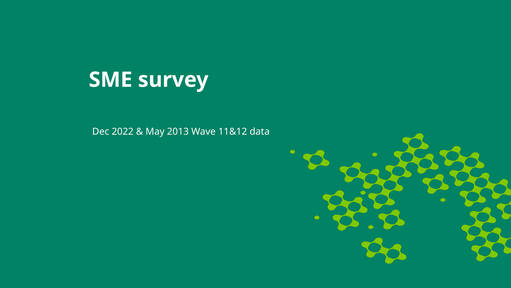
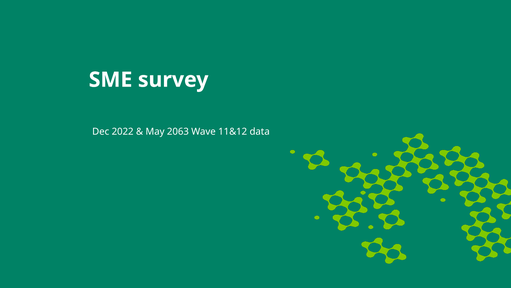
2013: 2013 -> 2063 (178, 131)
